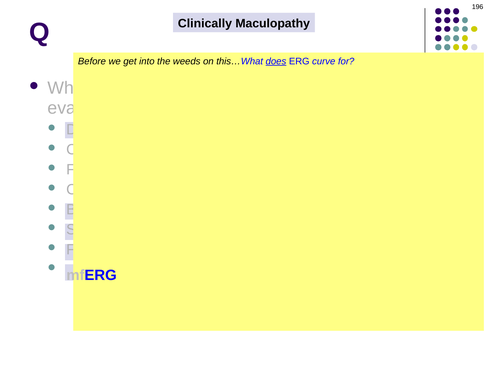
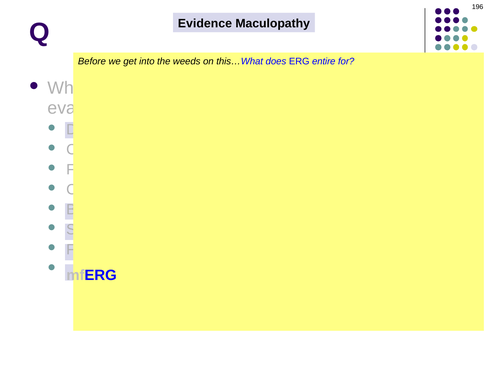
Clinically: Clinically -> Evidence (205, 23)
does underline: present -> none (276, 61)
curve: curve -> entire (324, 61)
